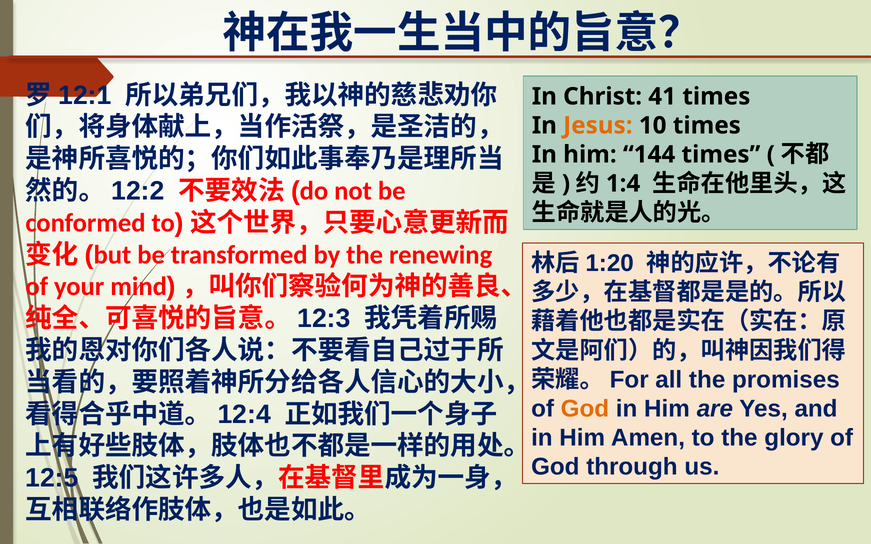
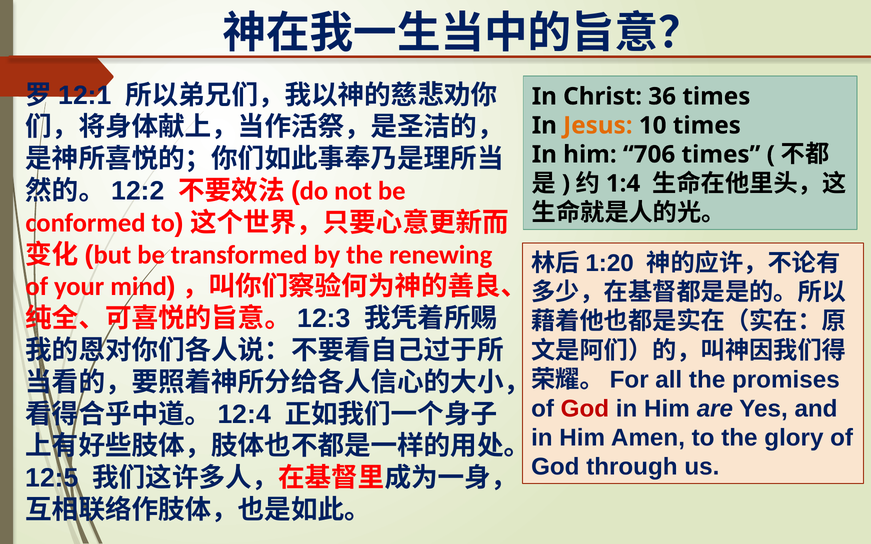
41: 41 -> 36 (662, 97)
144: 144 -> 706 (649, 155)
God colour: orange -> red (585, 409)
